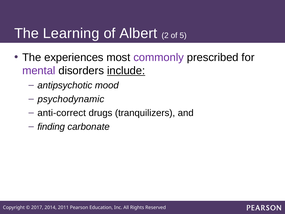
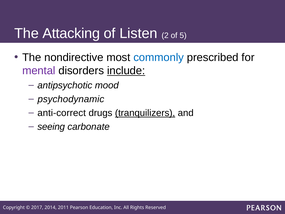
Learning: Learning -> Attacking (71, 33)
Albert: Albert -> Listen (138, 33)
experiences: experiences -> nondirective (74, 57)
commonly colour: purple -> blue (159, 57)
tranquilizers underline: none -> present (145, 113)
finding: finding -> seeing (51, 127)
